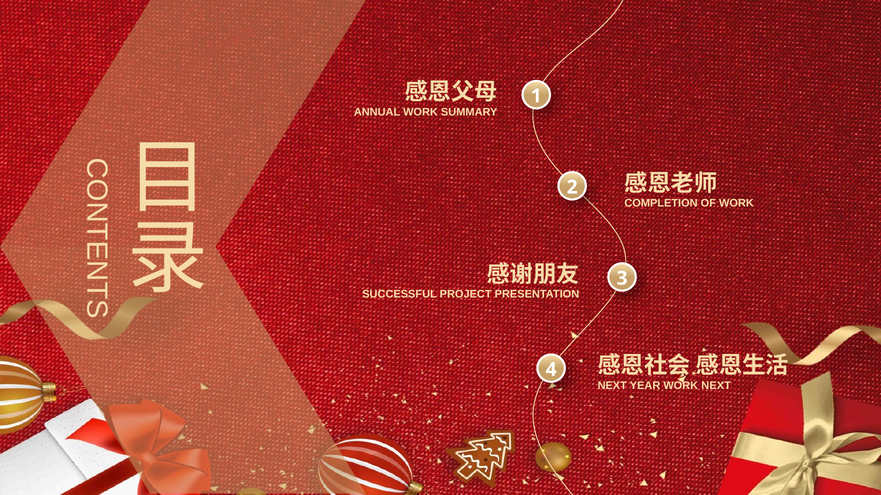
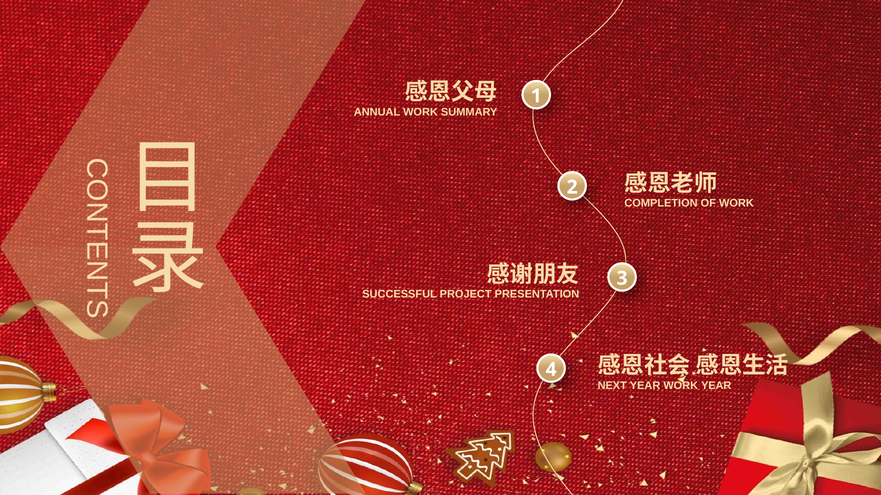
WORK NEXT: NEXT -> YEAR (716, 386)
